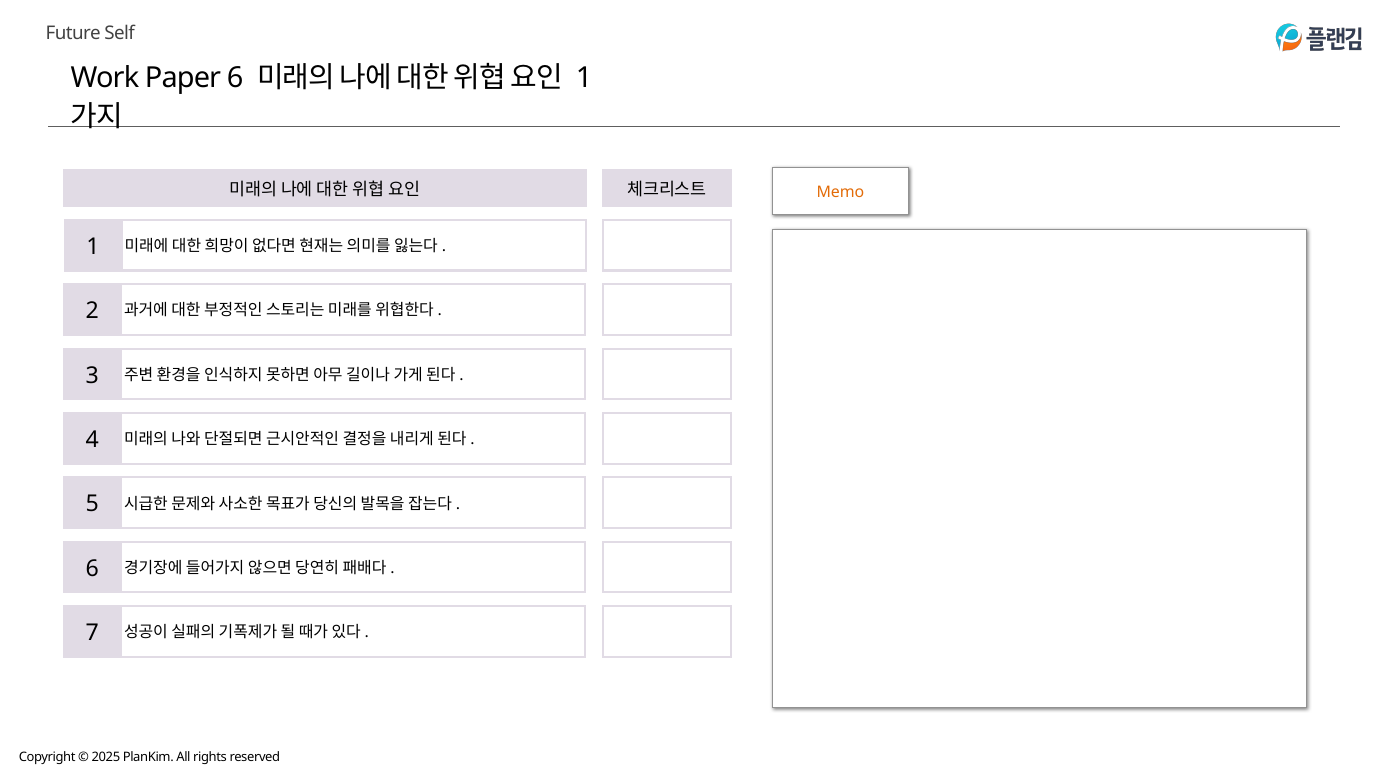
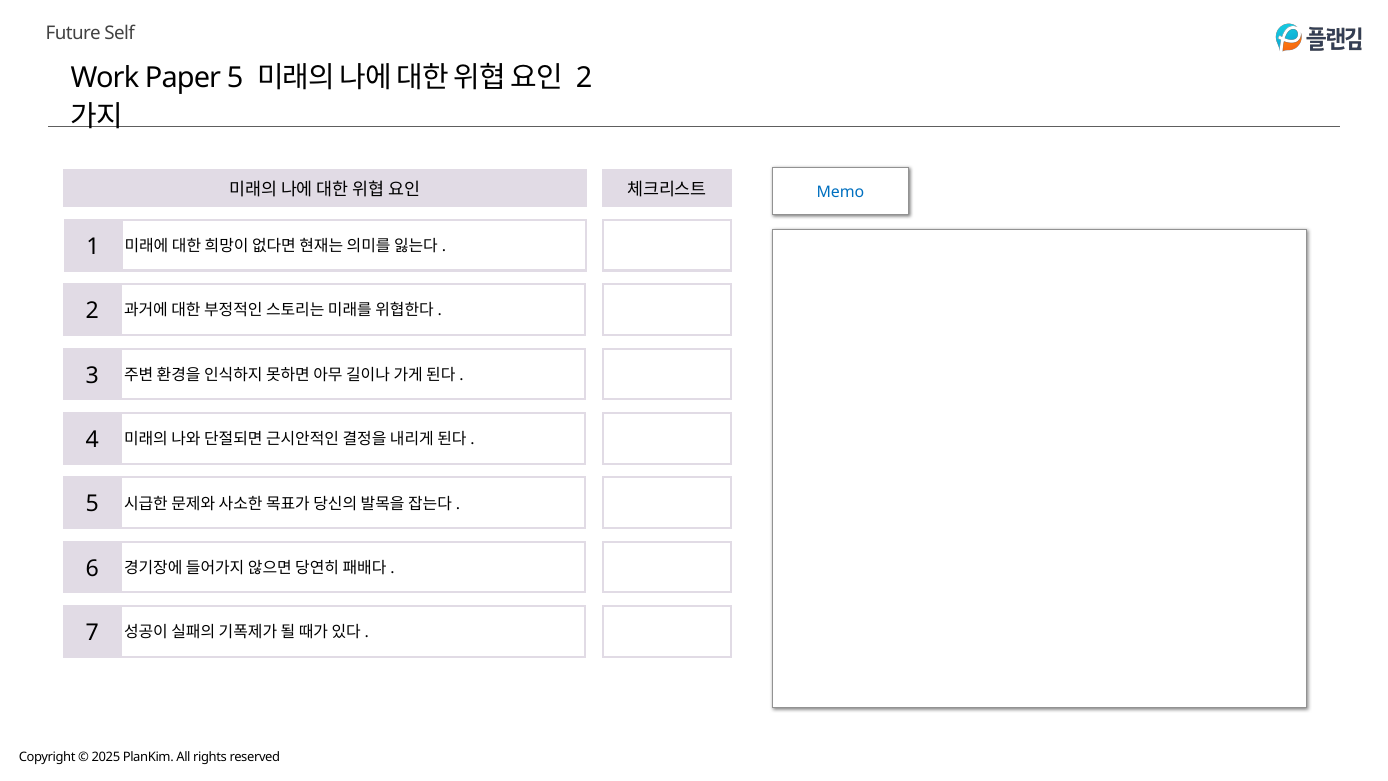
Paper 6: 6 -> 5 (235, 78)
1: 1 -> 2 (584, 78)
Memo colour: orange -> blue (840, 192)
